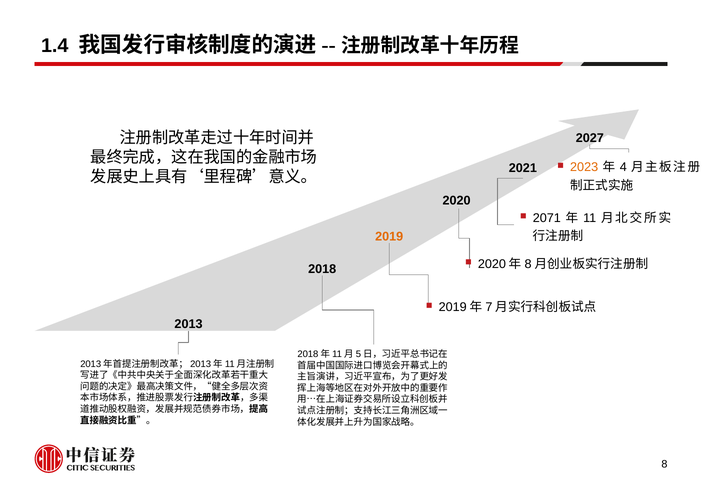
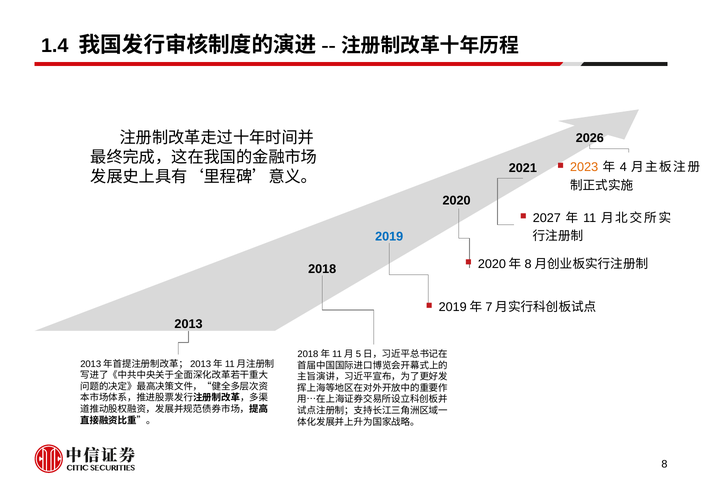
2027: 2027 -> 2026 (590, 138)
2071: 2071 -> 2027 (547, 218)
2019 colour: orange -> blue (389, 237)
